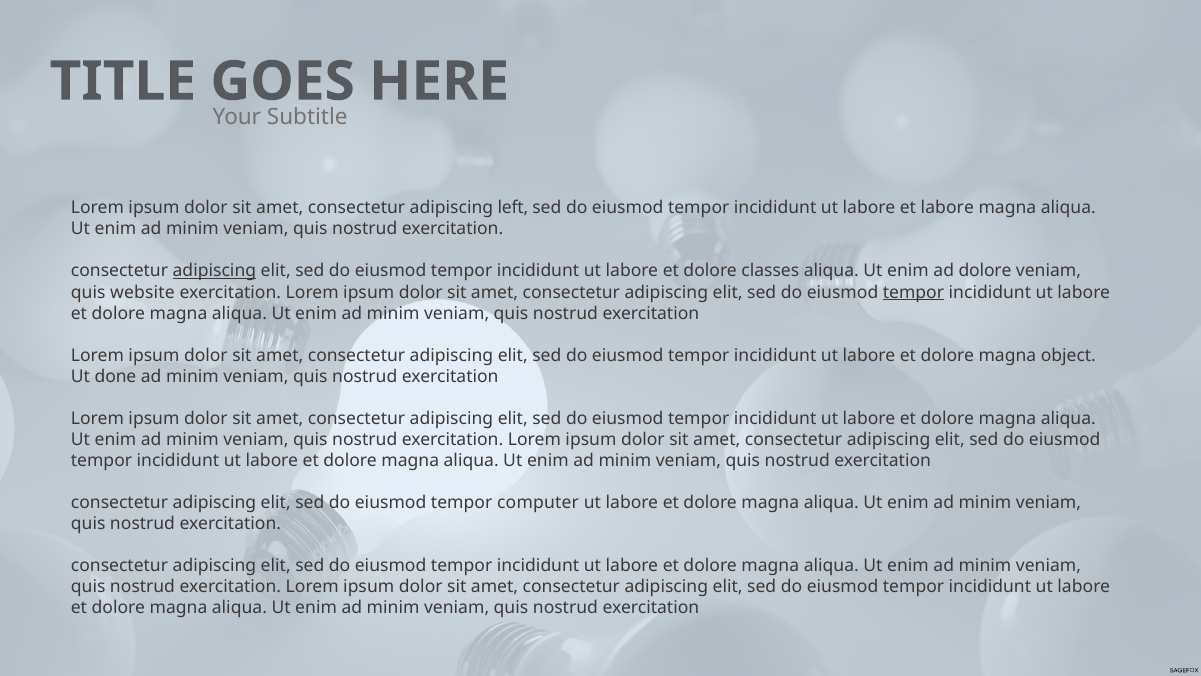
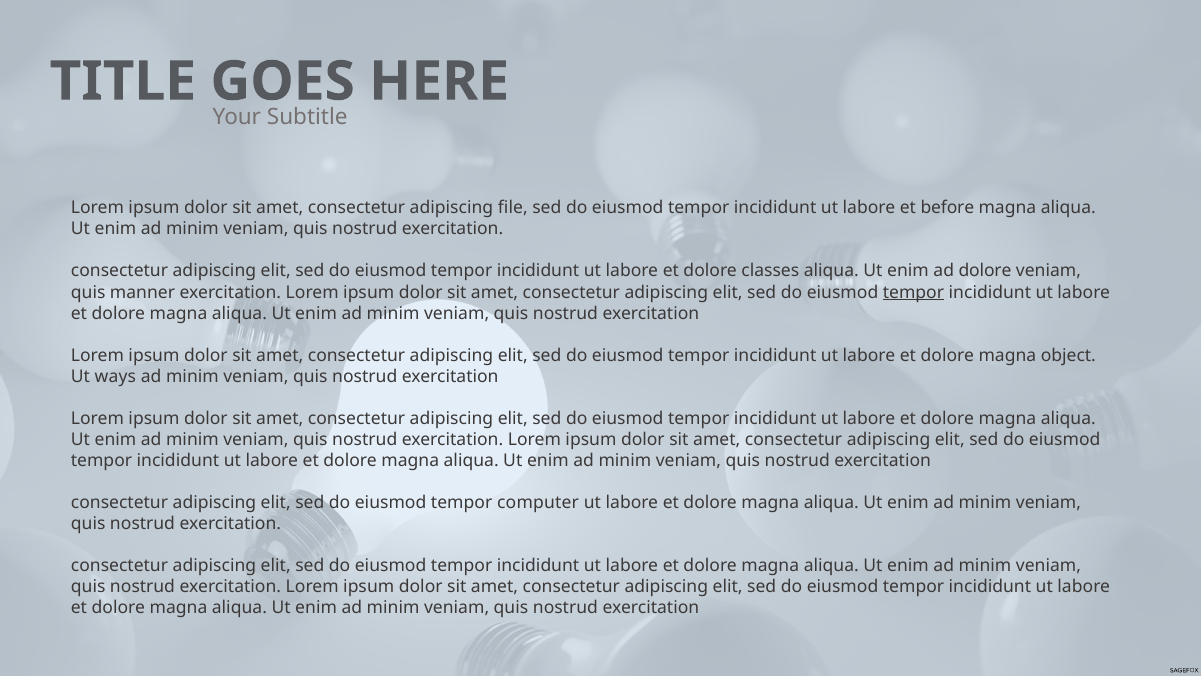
left: left -> file (513, 208)
et labore: labore -> before (947, 208)
adipiscing underline: present -> none (214, 271)
website: website -> manner (142, 292)
done: done -> ways (115, 376)
